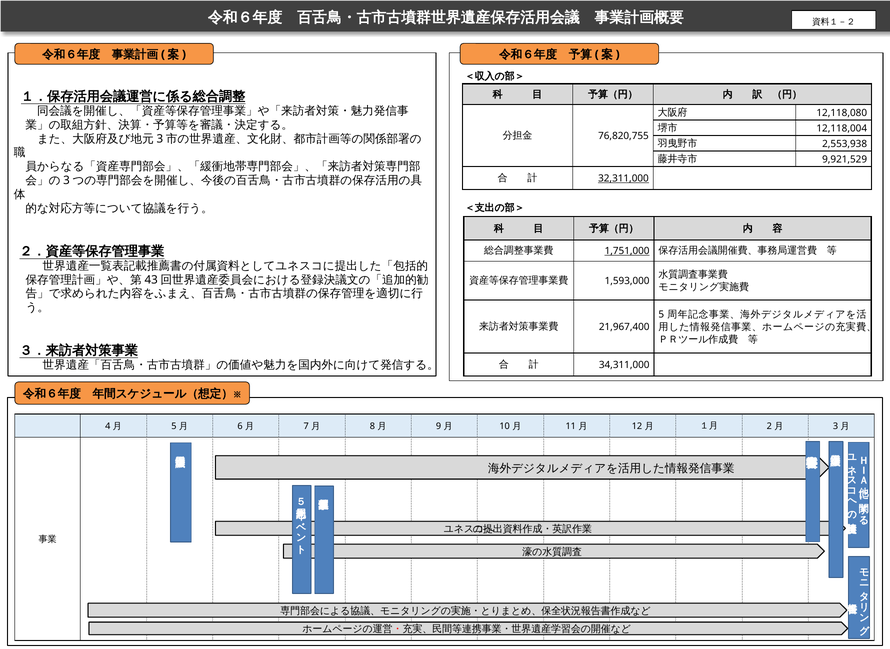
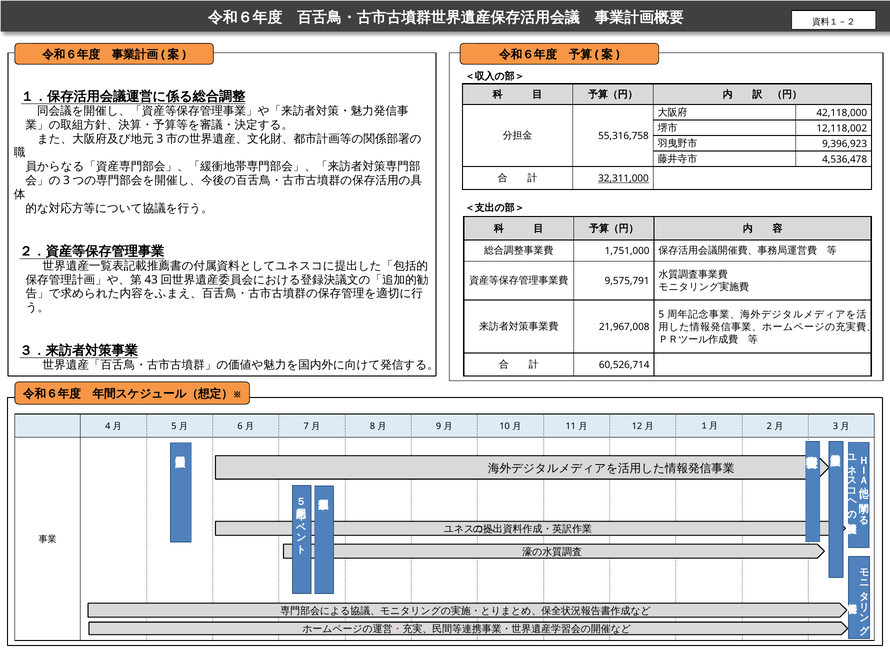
12,118,080: 12,118,080 -> 42,118,000 (842, 113)
12,118,004: 12,118,004 -> 12,118,002 (842, 128)
76,820,755: 76,820,755 -> 55,316,758 (623, 136)
2,553,938: 2,553,938 -> 9,396,923 (845, 144)
9,921,529: 9,921,529 -> 4,536,478 (845, 159)
1,751,000 underline: present -> none (627, 251)
1,593,000: 1,593,000 -> 9,575,791 (627, 281)
21,967,400: 21,967,400 -> 21,967,008 (624, 327)
34,311,000: 34,311,000 -> 60,526,714 (624, 365)
